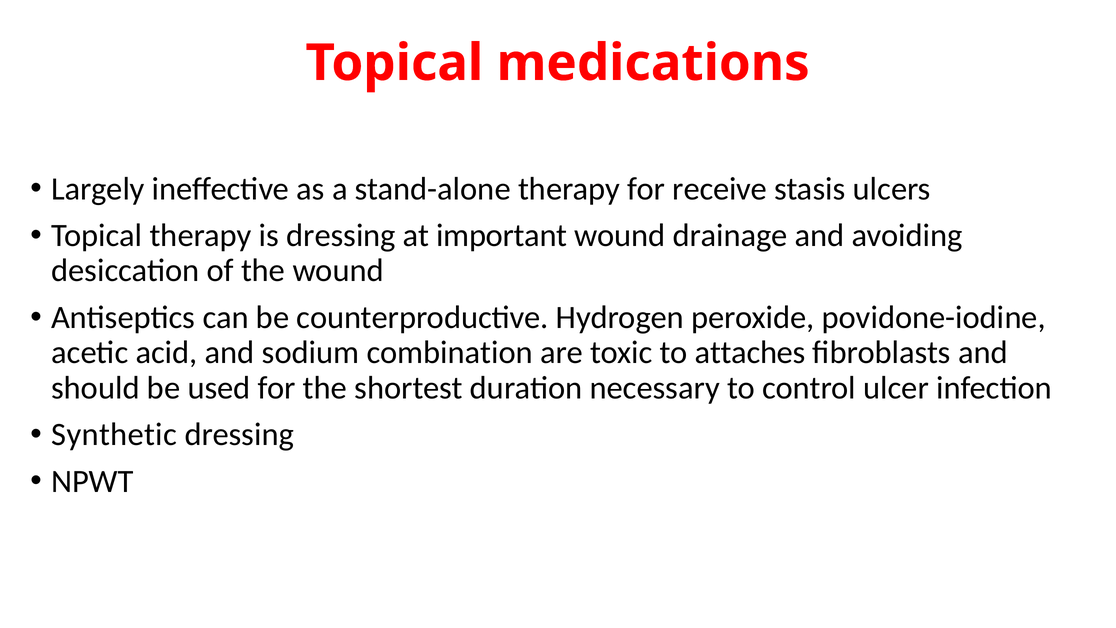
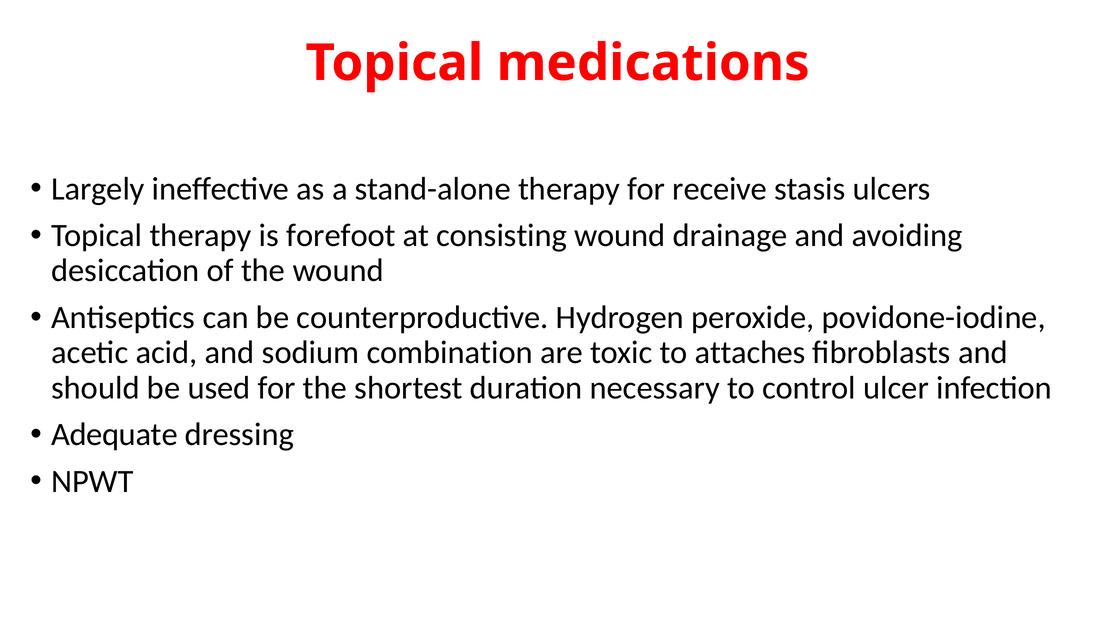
is dressing: dressing -> forefoot (341, 235)
important: important -> consisting (502, 235)
Synthetic: Synthetic -> Adequate (114, 435)
